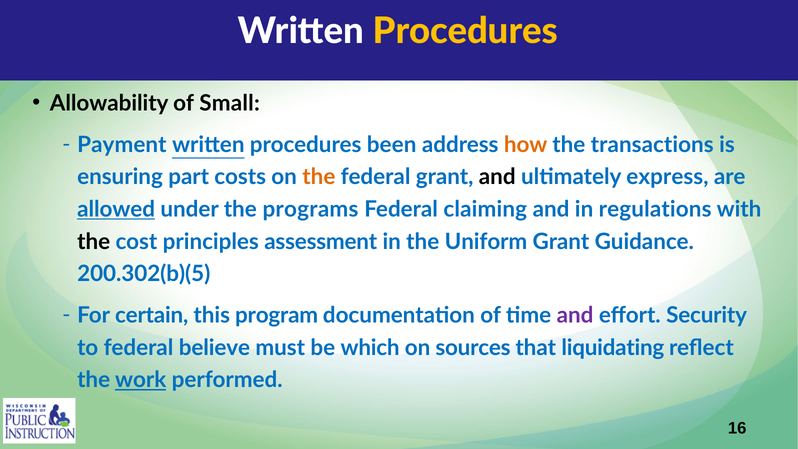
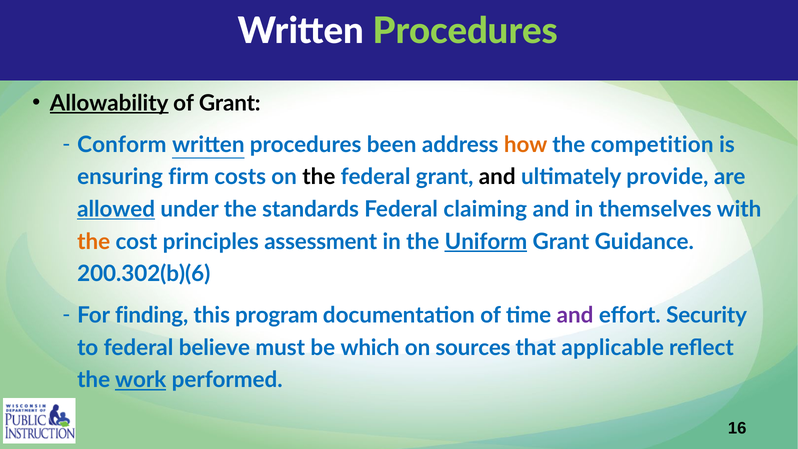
Procedures colour: yellow -> light green (465, 31)
Allowability underline: none -> present (109, 103)
of Small: Small -> Grant (230, 103)
Payment: Payment -> Conform (122, 145)
transactions: transactions -> competition (652, 145)
part: part -> firm (189, 177)
the colour: orange -> black (319, 177)
express: express -> provide (667, 177)
programs: programs -> standards (311, 209)
regulations: regulations -> themselves (655, 209)
the colour: black -> orange (94, 242)
Uniform underline: none -> present (486, 242)
200.302(b)(5: 200.302(b)(5 -> 200.302(b)(6 (144, 274)
certain: certain -> finding (152, 315)
liquidating: liquidating -> applicable (613, 348)
